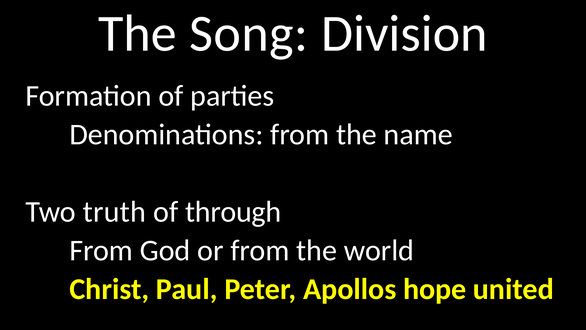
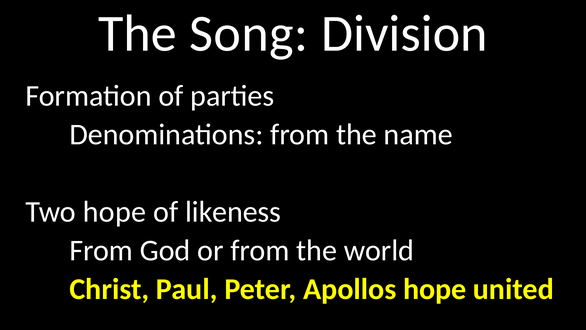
Two truth: truth -> hope (114, 212)
through: through -> likeness (233, 212)
